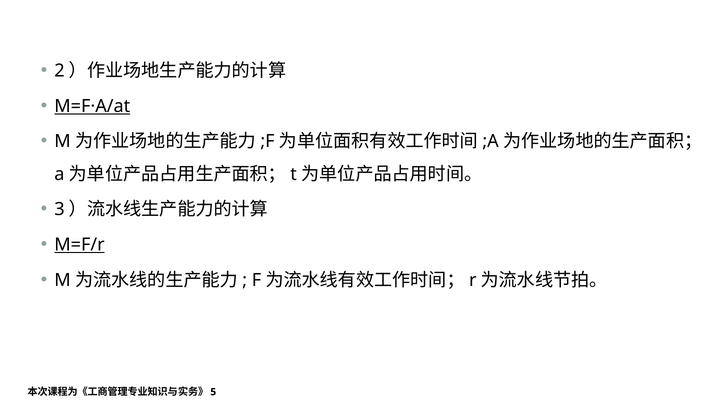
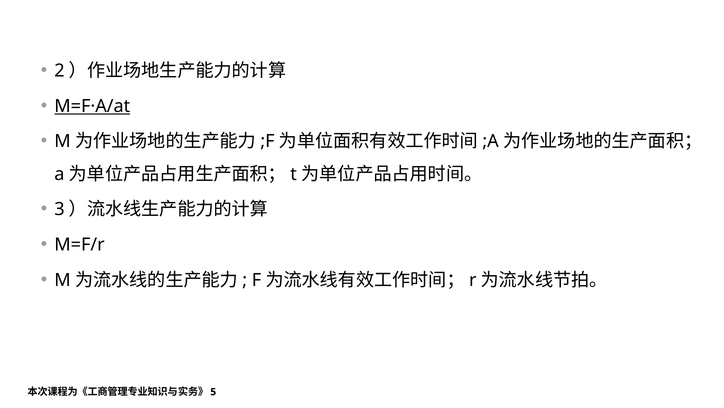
M=F/r underline: present -> none (79, 244)
